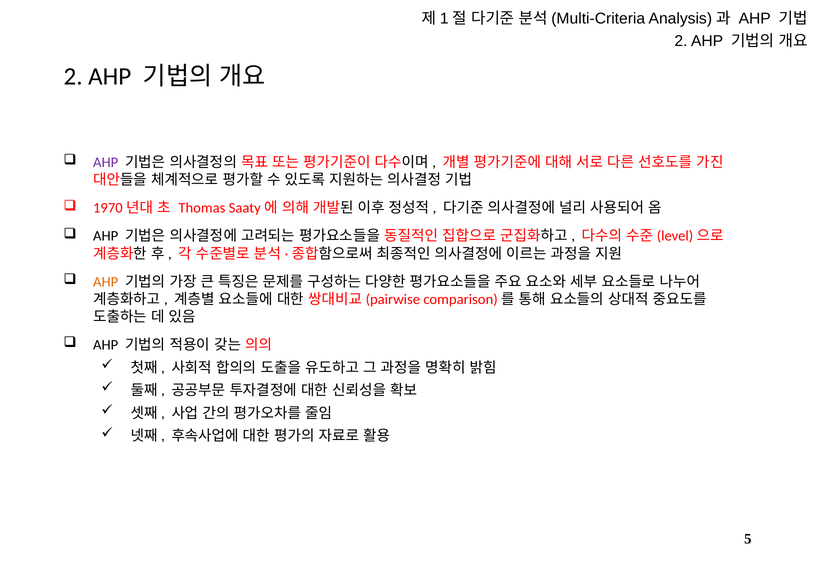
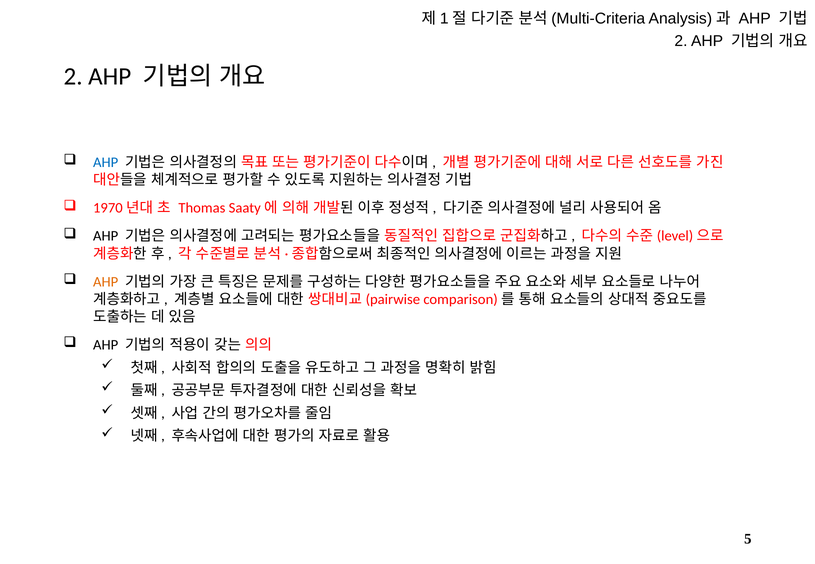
AHP colour: purple -> blue (106, 163)
